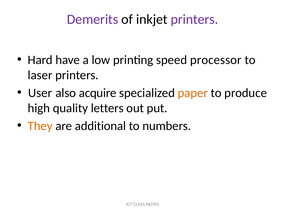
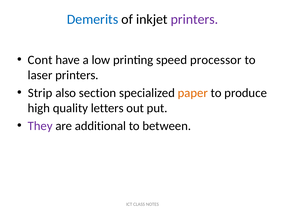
Demerits colour: purple -> blue (93, 19)
Hard: Hard -> Cont (40, 60)
User: User -> Strip (40, 93)
acquire: acquire -> section (98, 93)
They colour: orange -> purple (40, 126)
numbers: numbers -> between (167, 126)
